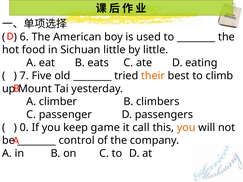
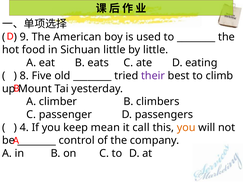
6: 6 -> 9 (24, 37)
7: 7 -> 8 (24, 76)
their colour: orange -> purple (153, 76)
0: 0 -> 4 (24, 128)
game: game -> mean (105, 128)
